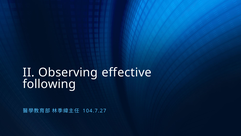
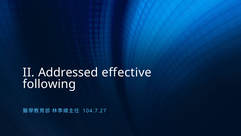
Observing: Observing -> Addressed (68, 72)
